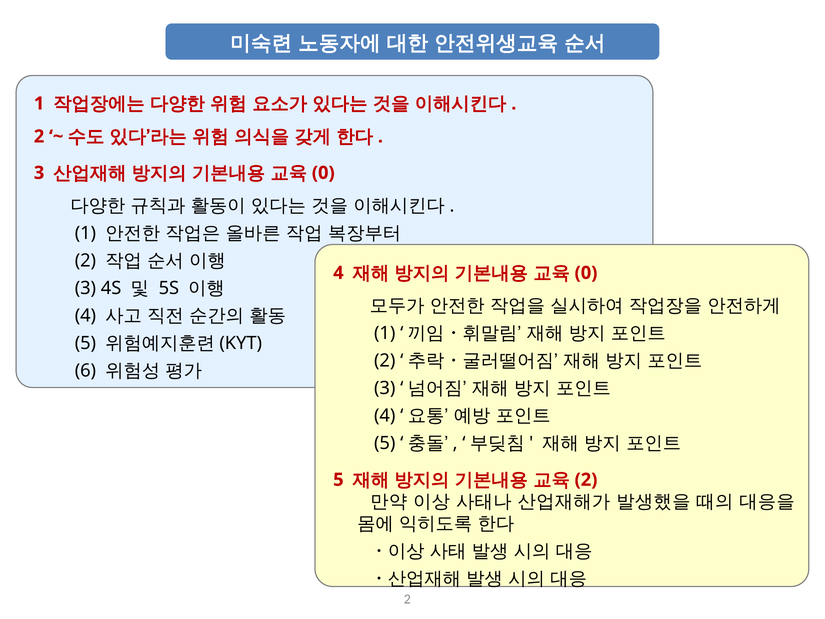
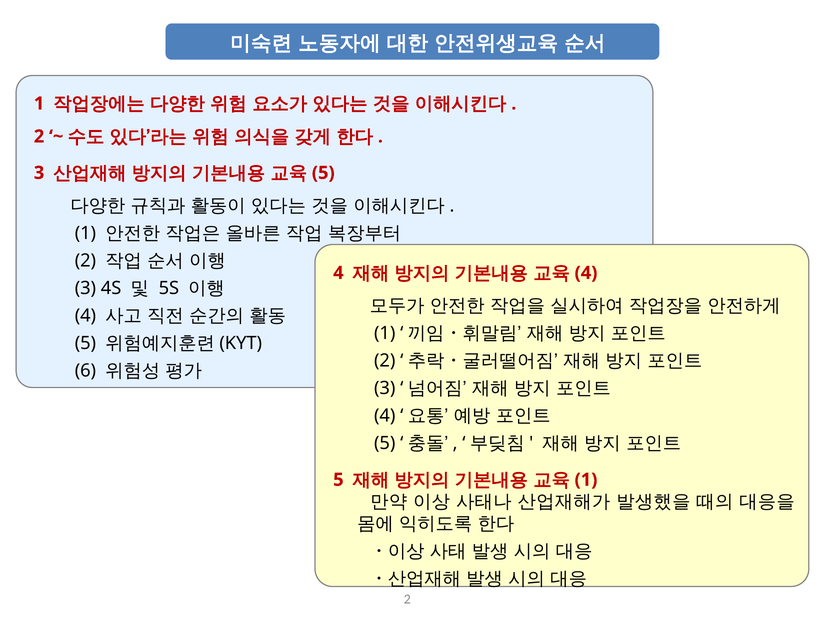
0: 0 -> 5 (323, 173)
0: 0 -> 4 (586, 273)
2: 2 -> 1 (586, 480)
